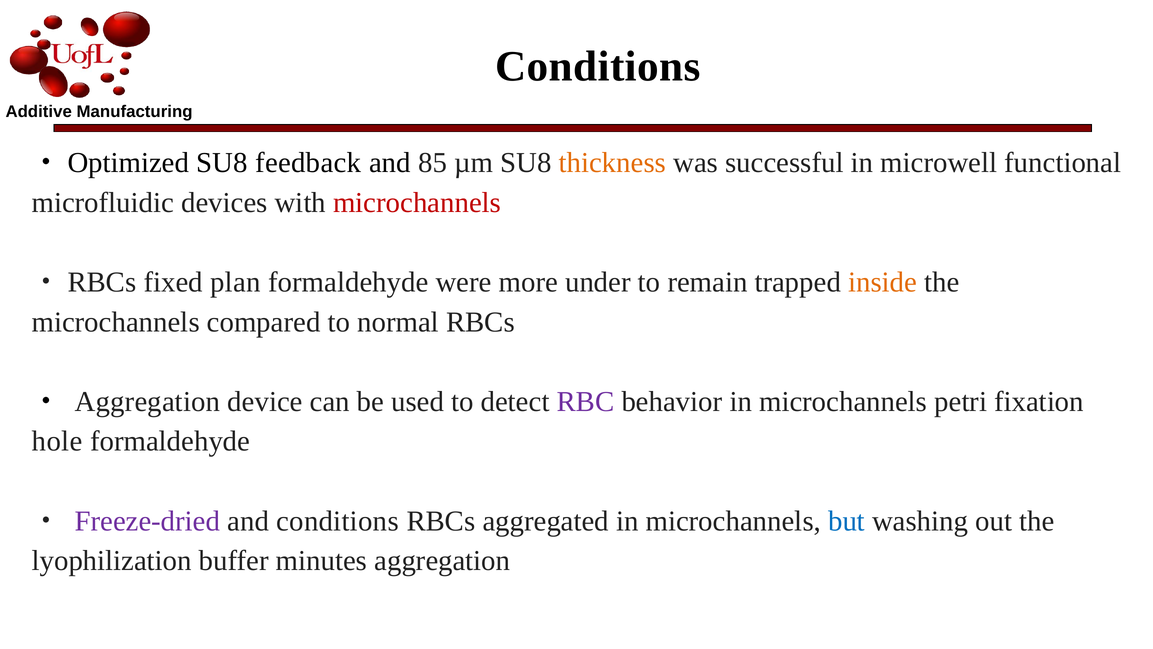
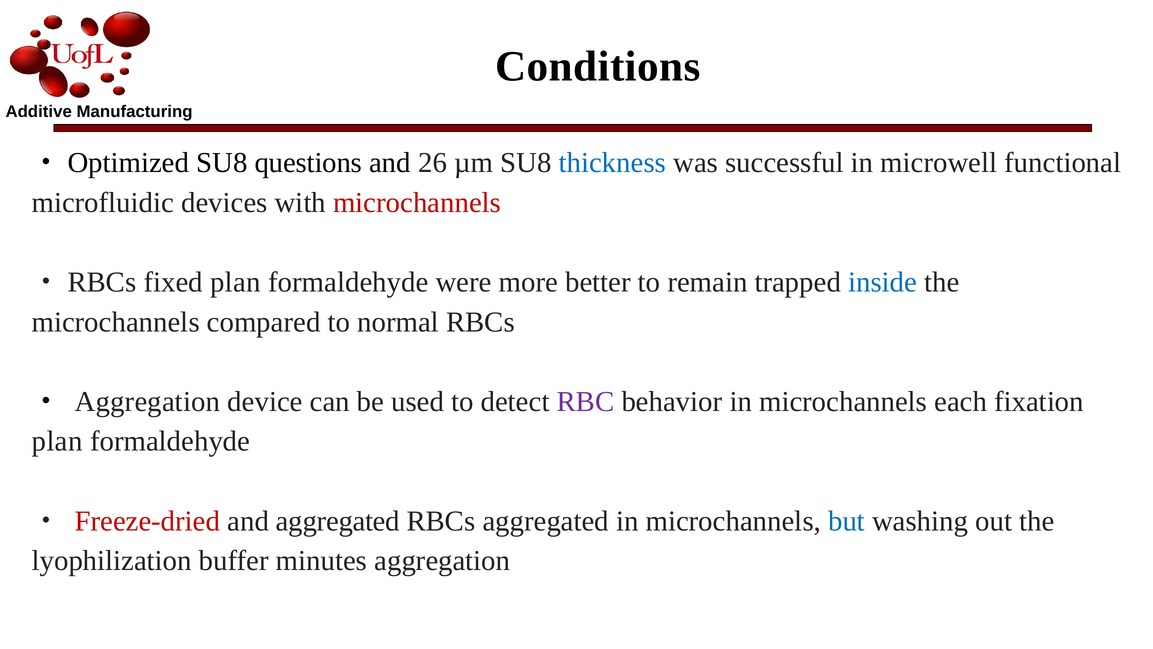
feedback: feedback -> questions (308, 163)
85: 85 -> 26 (433, 163)
thickness colour: orange -> blue (612, 163)
under: under -> better (598, 282)
inside colour: orange -> blue (883, 282)
petri: petri -> each (961, 401)
hole: hole -> plan (57, 441)
Freeze-dried colour: purple -> red (147, 521)
and conditions: conditions -> aggregated (338, 521)
